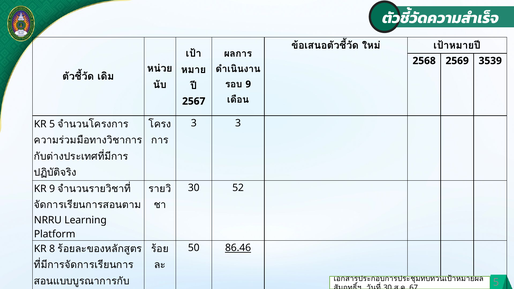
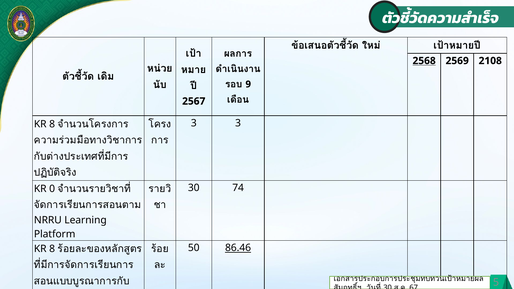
2568 underline: none -> present (424, 61)
3539: 3539 -> 2108 (490, 61)
5: 5 -> 8 (52, 124)
52: 52 -> 74 (238, 188)
9: 9 -> 0 (52, 189)
